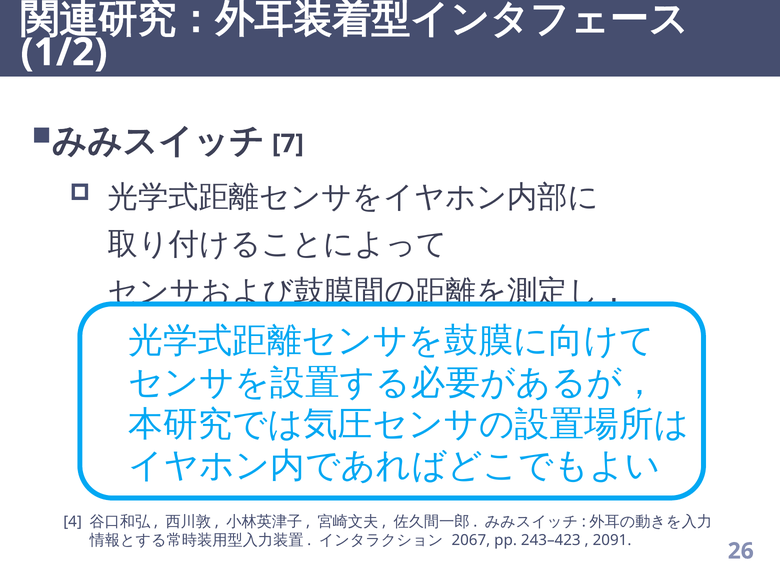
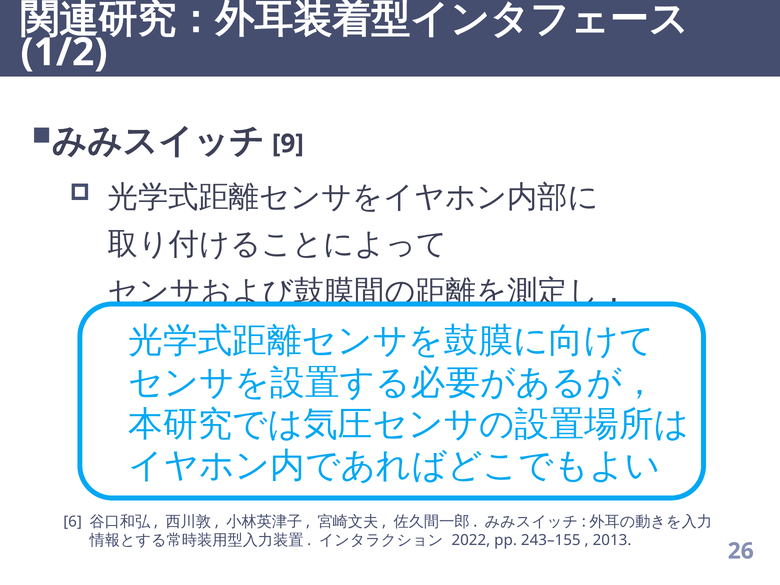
7: 7 -> 9 (288, 144)
4: 4 -> 6 (73, 522)
2067: 2067 -> 2022 (471, 540)
243–423: 243–423 -> 243–155 (551, 540)
2091: 2091 -> 2013 (612, 540)
